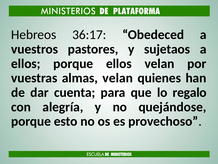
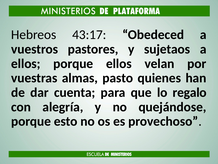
36:17: 36:17 -> 43:17 (89, 35)
almas velan: velan -> pasto (118, 78)
